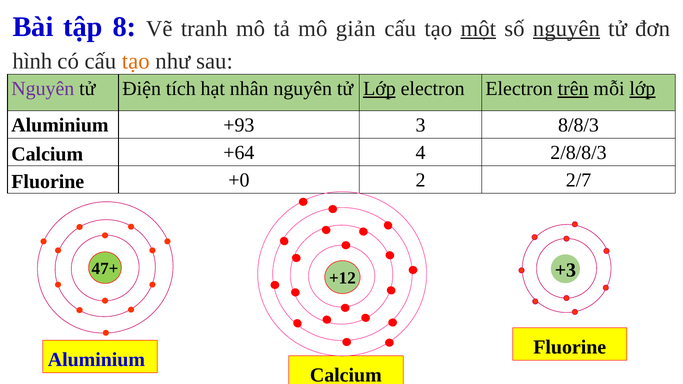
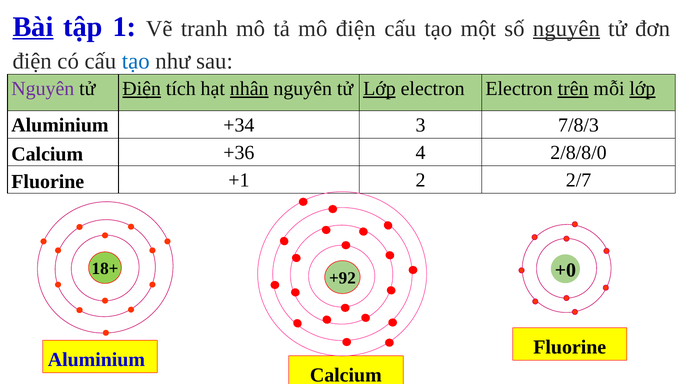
Bài underline: none -> present (33, 27)
8: 8 -> 1 (124, 27)
mô giản: giản -> điện (356, 29)
một underline: present -> none (478, 29)
hình: hình -> điện (32, 61)
tạo colour: orange -> blue (136, 61)
Điện underline: none -> present (142, 89)
nhân underline: none -> present (249, 89)
+93: +93 -> +34 (239, 125)
8/8/3: 8/8/3 -> 7/8/3 (579, 125)
+64: +64 -> +36 (239, 153)
2/8/8/3: 2/8/8/3 -> 2/8/8/0 (578, 153)
+0: +0 -> +1 (239, 180)
47+: 47+ -> 18+ (105, 269)
+3: +3 -> +0 (565, 270)
+12: +12 -> +92 (342, 278)
